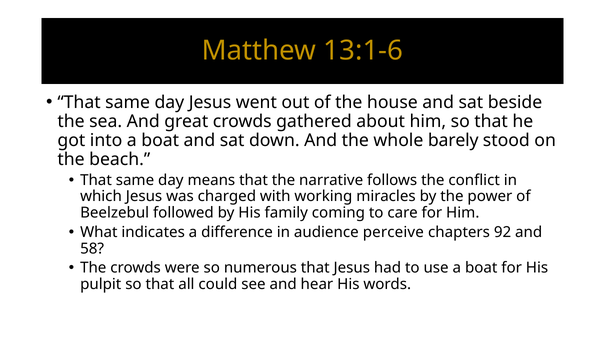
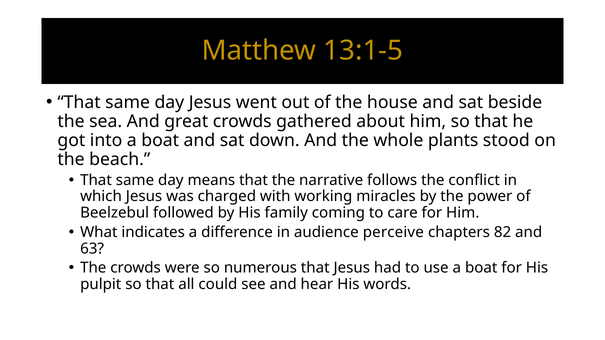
13:1-6: 13:1-6 -> 13:1-5 (363, 51)
barely: barely -> plants (453, 140)
92: 92 -> 82 (503, 232)
58: 58 -> 63 (92, 249)
